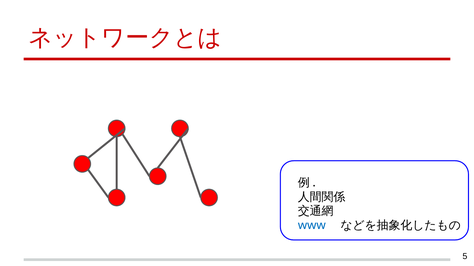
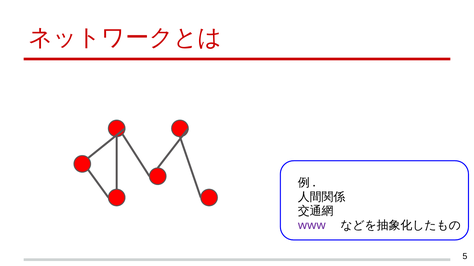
www colour: blue -> purple (312, 226)
